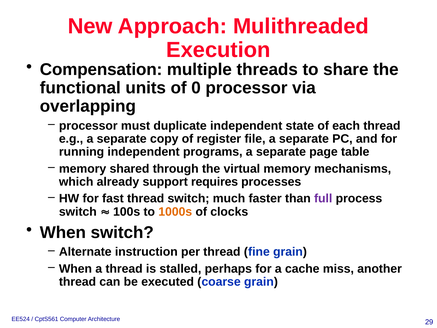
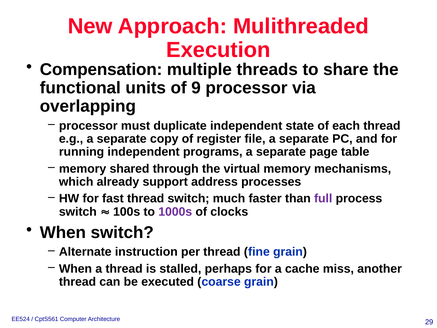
0: 0 -> 9 (196, 88)
requires: requires -> address (214, 182)
1000s colour: orange -> purple (175, 212)
